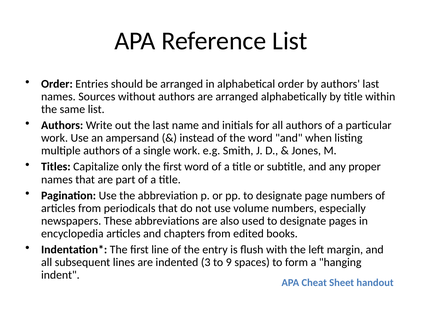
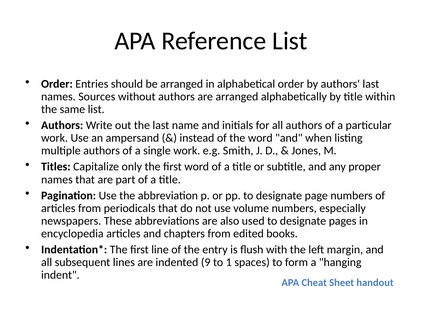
3: 3 -> 9 (206, 262)
9: 9 -> 1 (229, 262)
